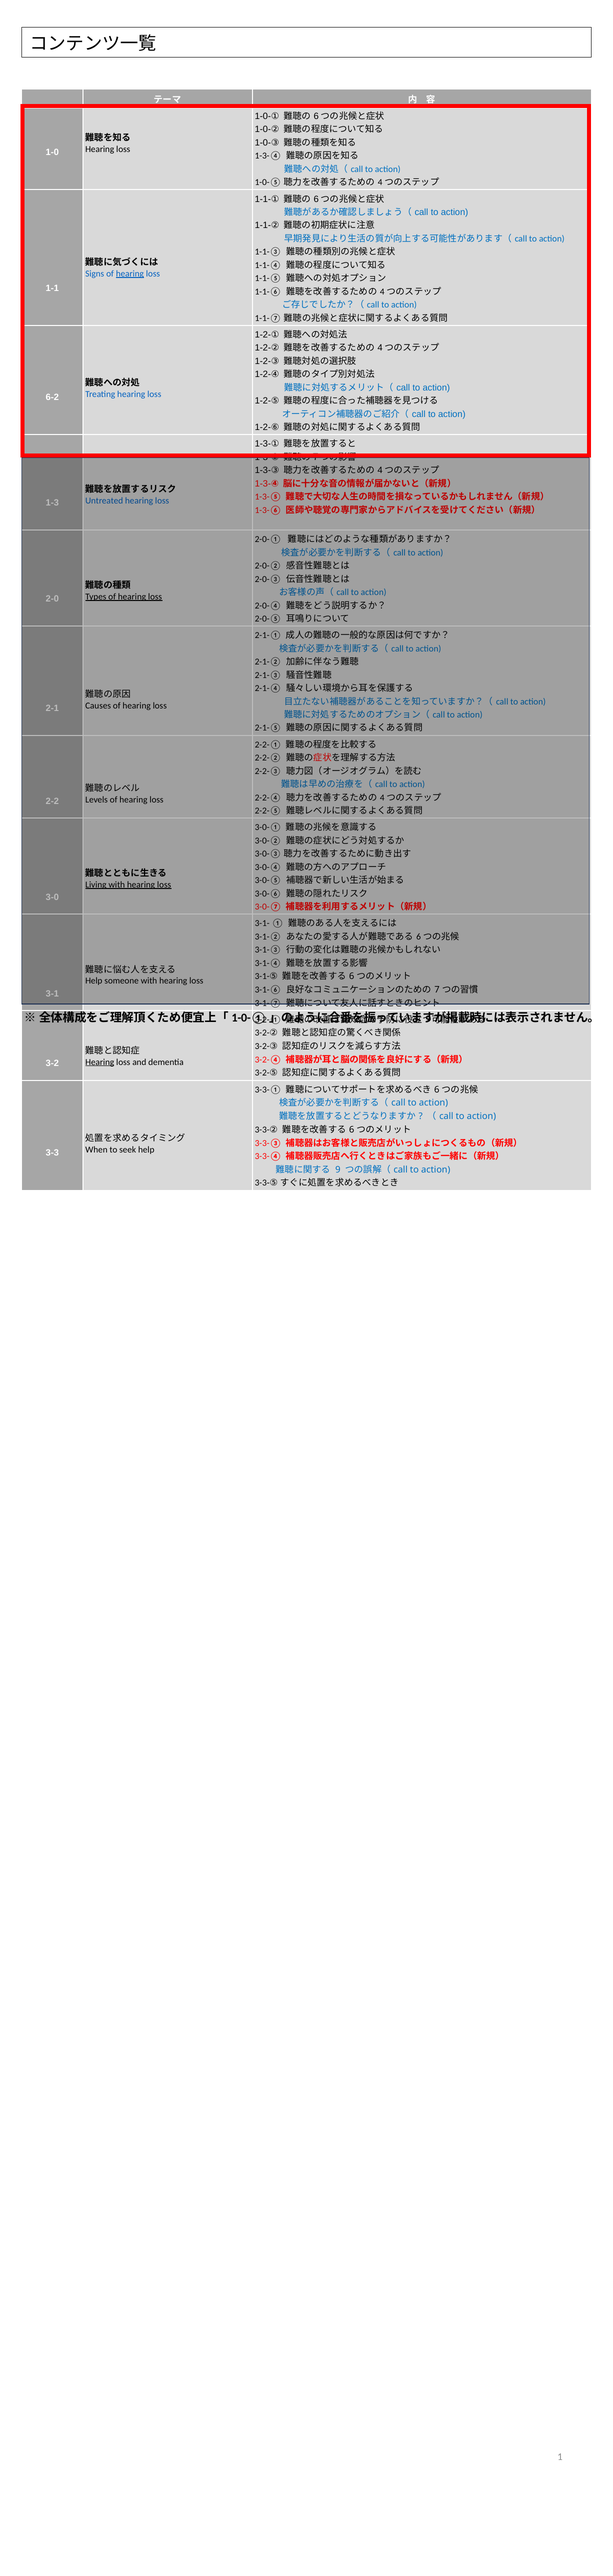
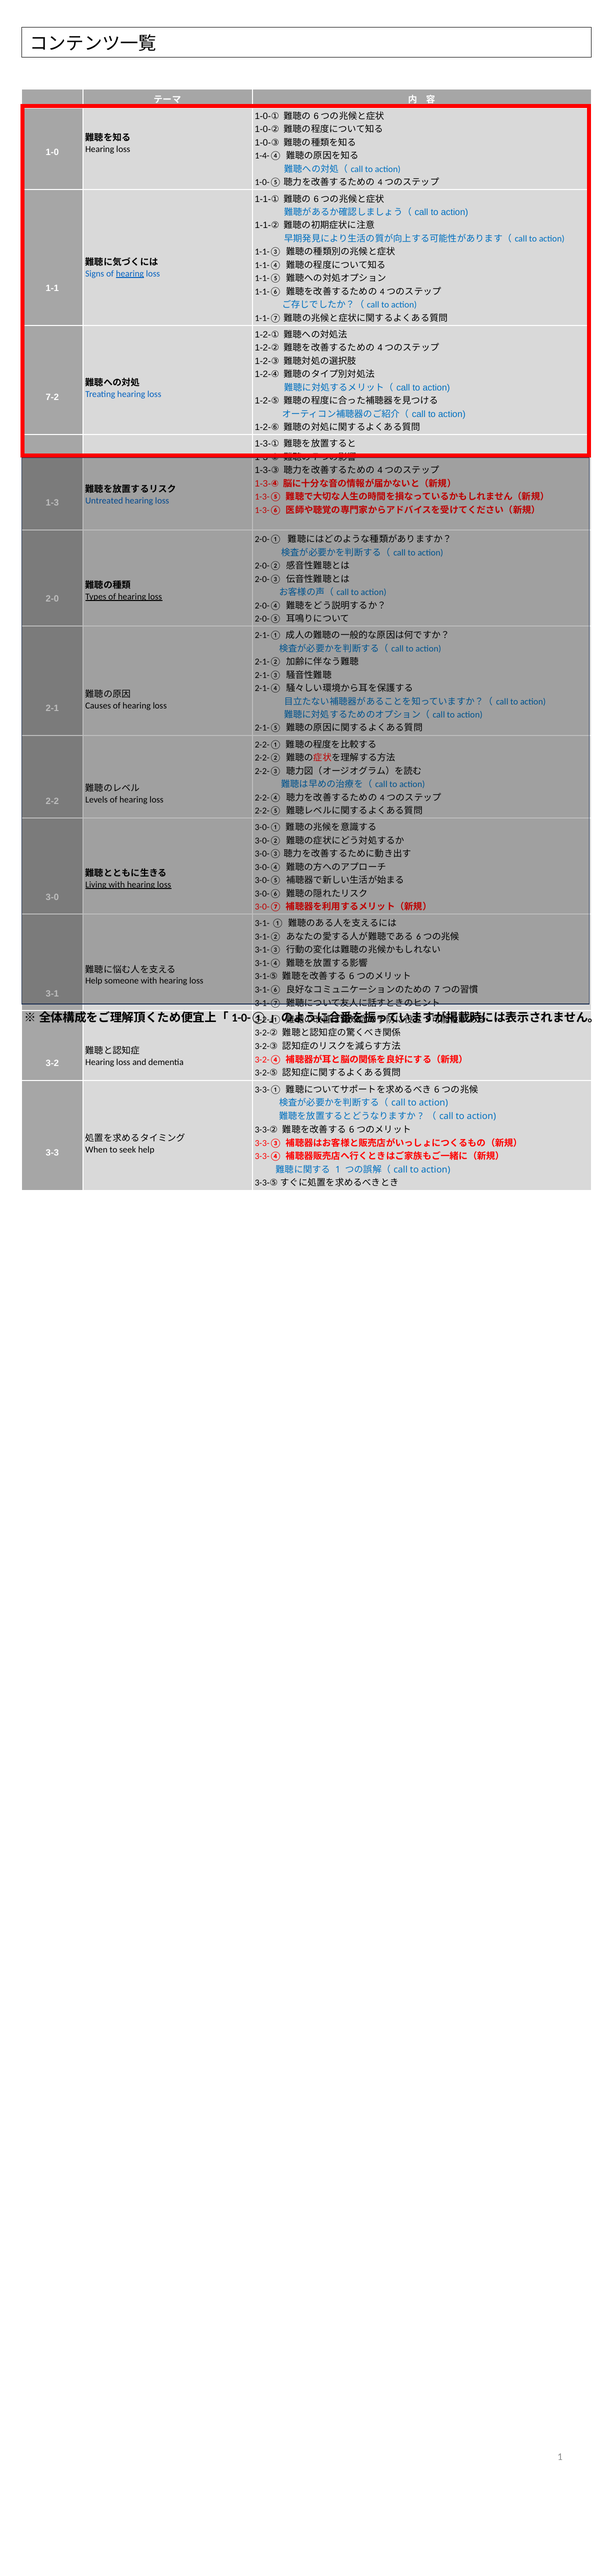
1-3-④: 1-3-④ -> 1-4-④ (268, 156)
6-2: 6-2 -> 7-2 (52, 397)
Hearing underline: present -> none (100, 1061)
9: 9 -> 1 (338, 1169)
